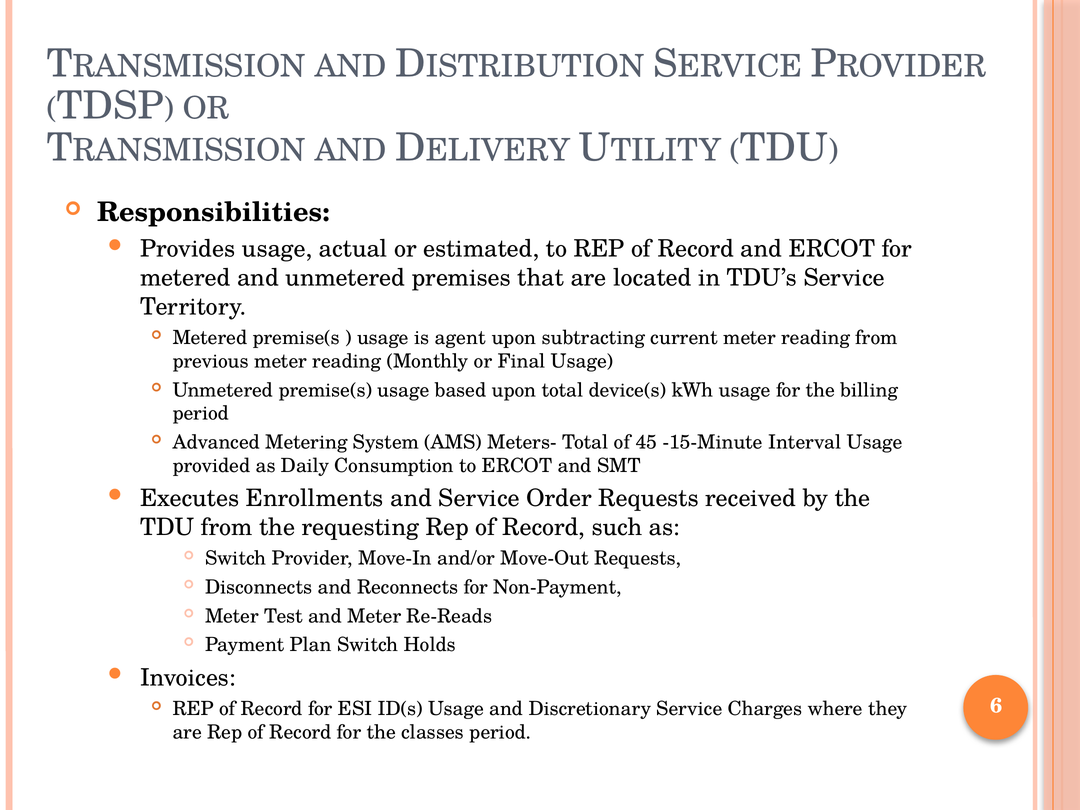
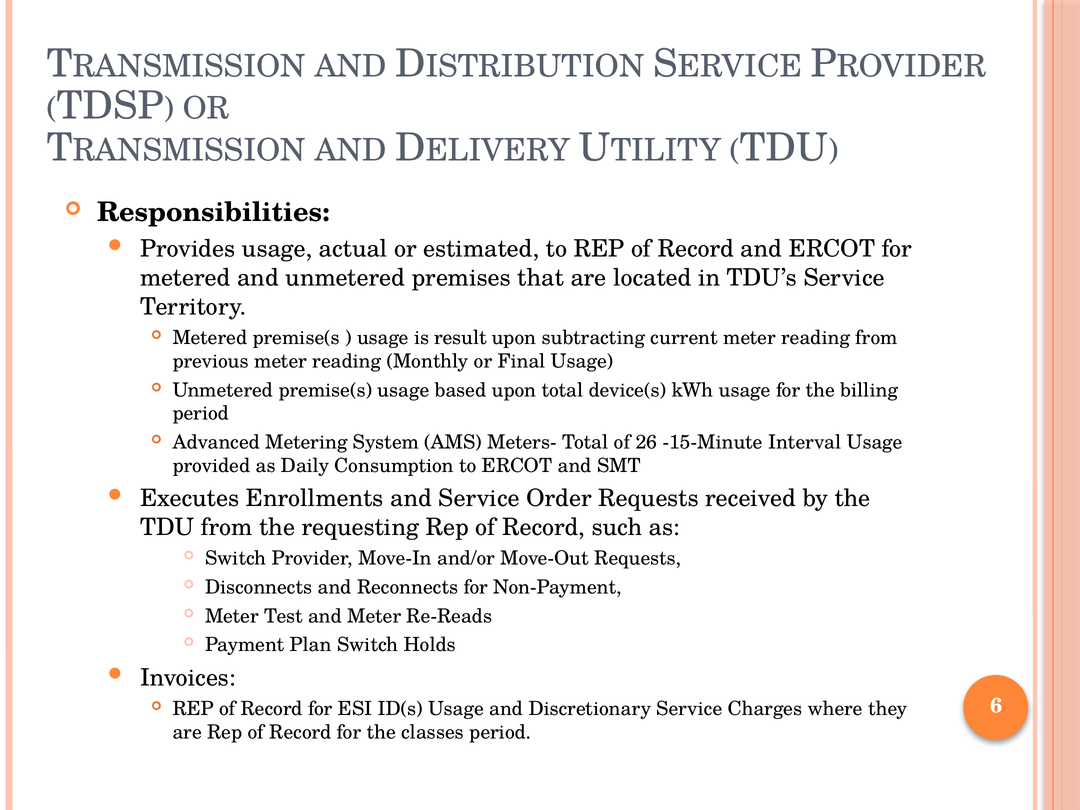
agent: agent -> result (461, 338)
45: 45 -> 26 (646, 442)
